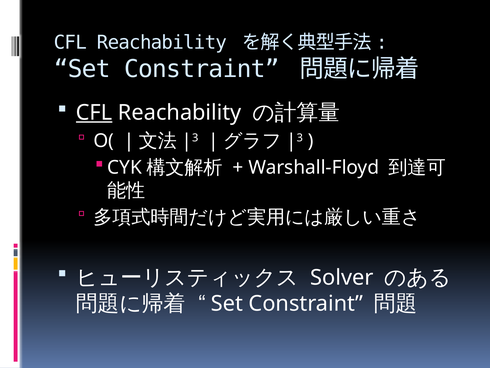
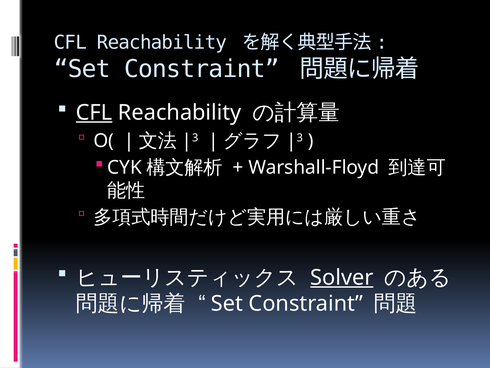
Solver underline: none -> present (342, 277)
